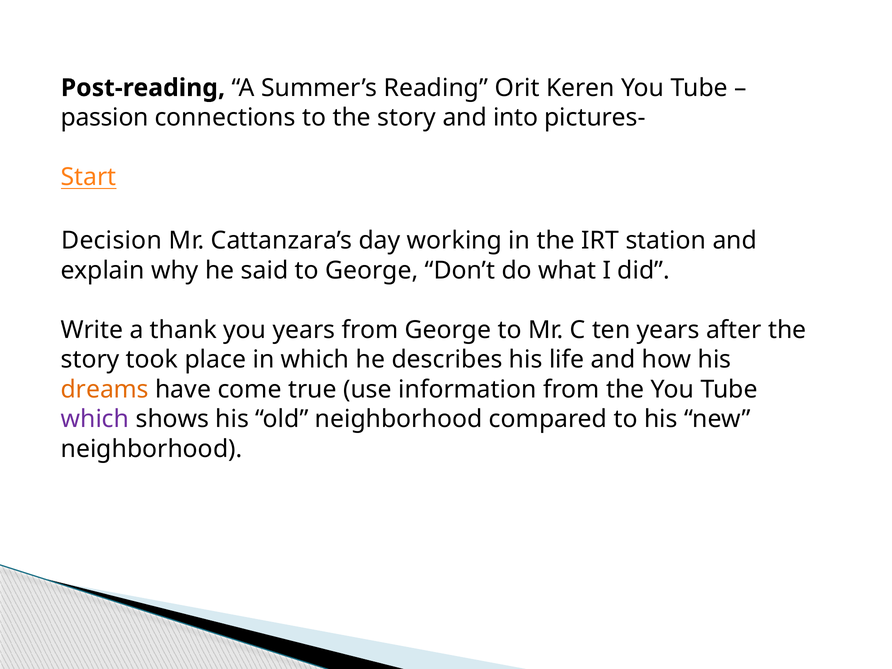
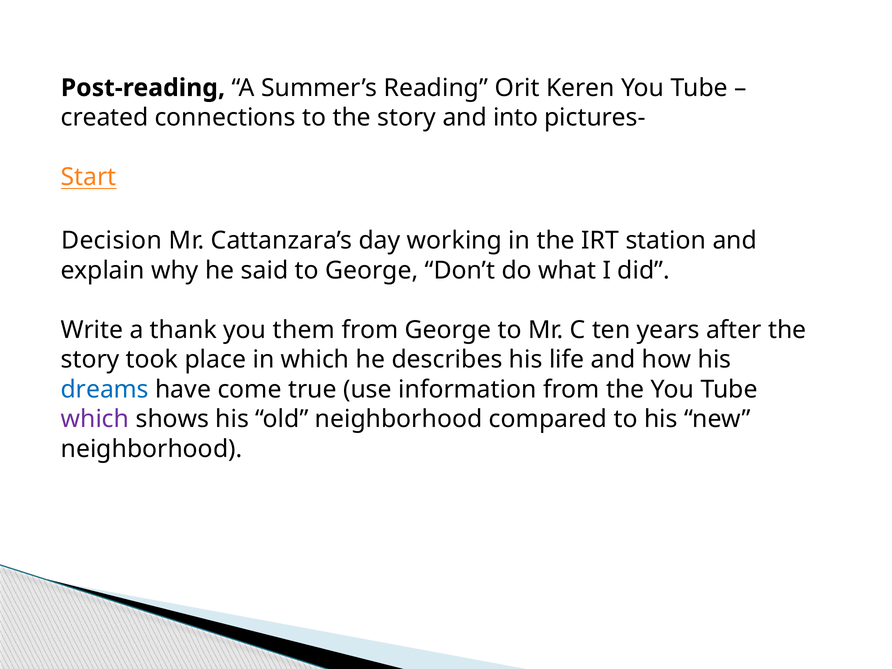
passion: passion -> created (105, 118)
you years: years -> them (304, 330)
dreams colour: orange -> blue (105, 389)
